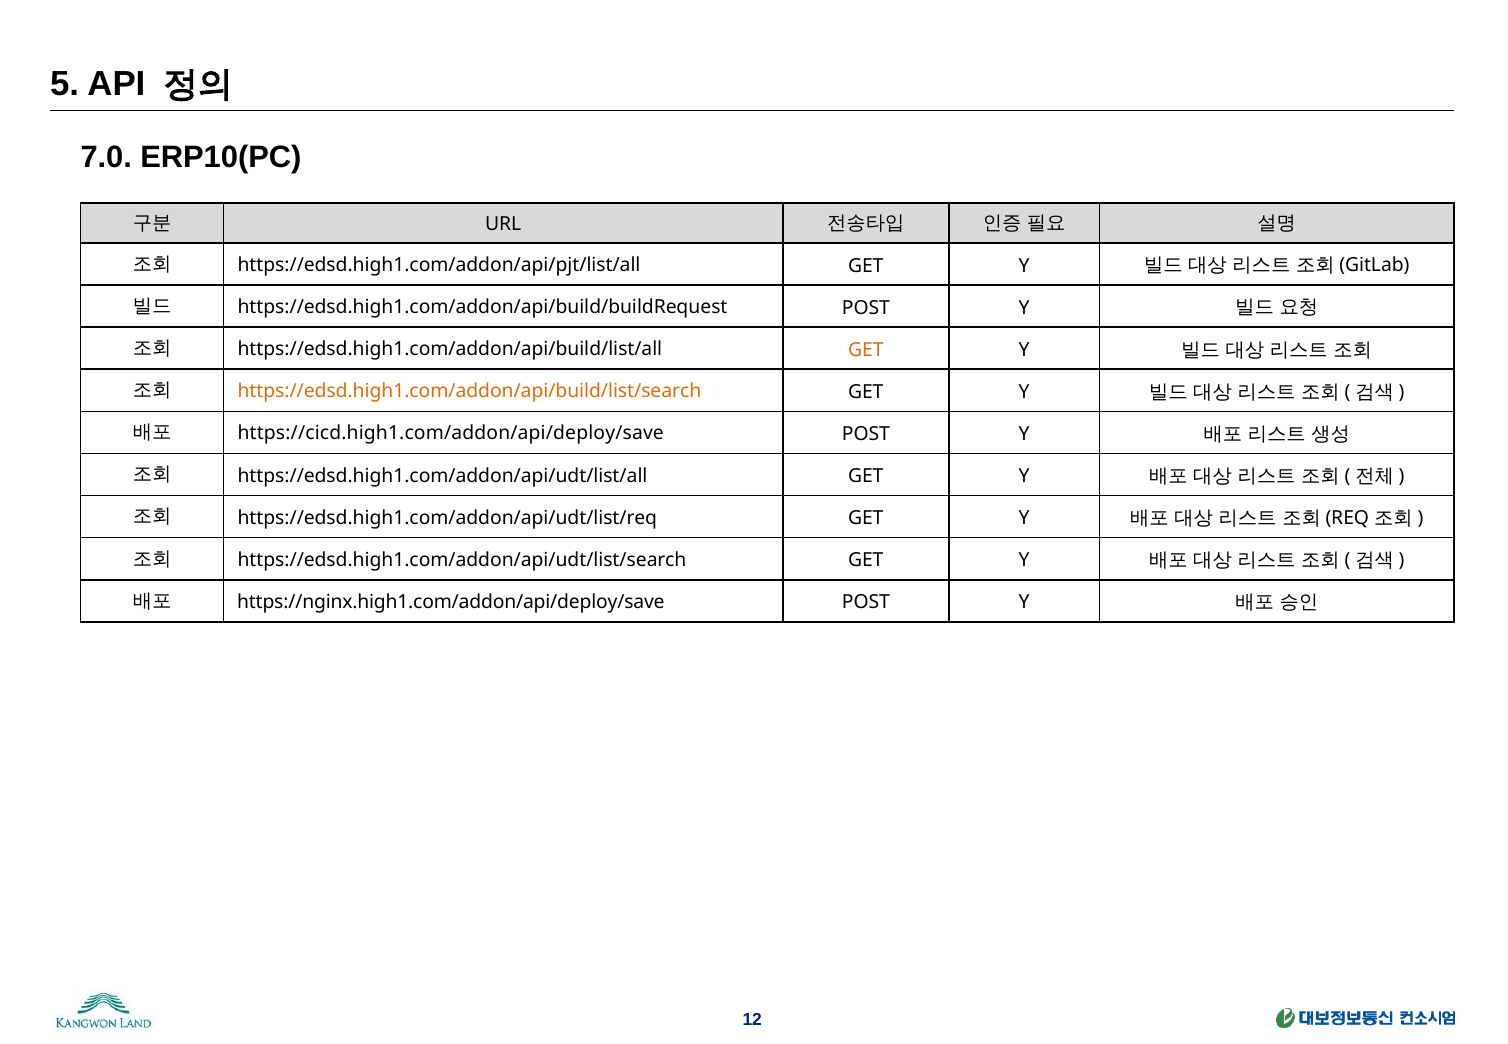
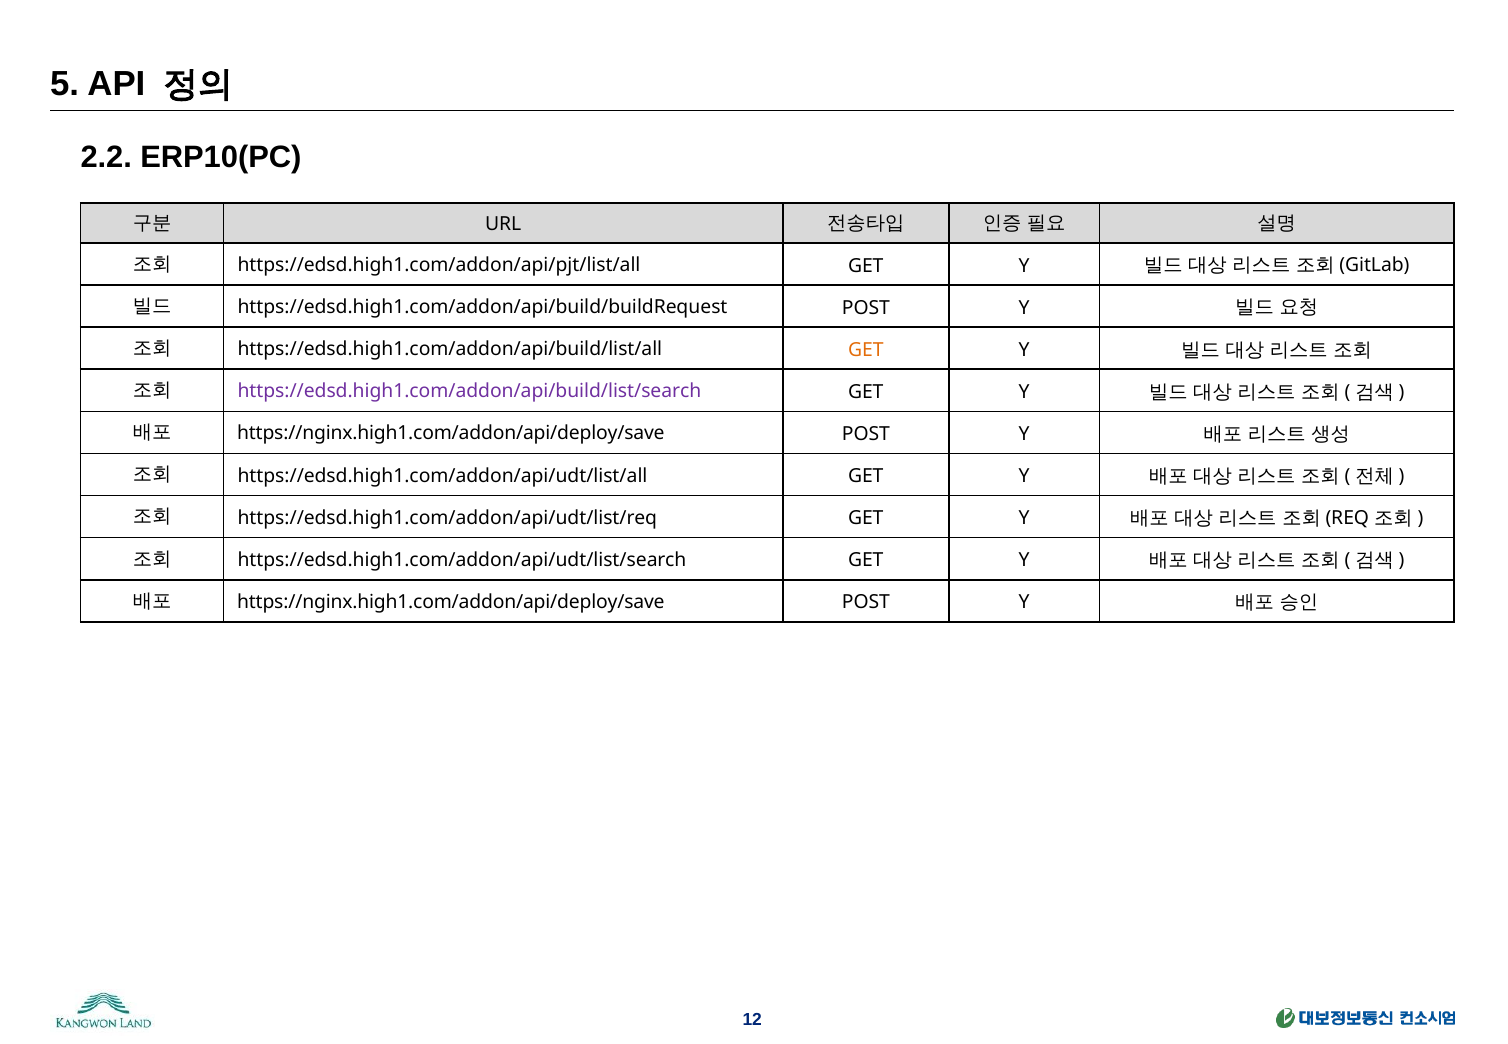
7.0: 7.0 -> 2.2 (106, 157)
https://edsd.high1.com/addon/api/build/list/search colour: orange -> purple (469, 391)
https://cicd.high1.com/addon/api/deploy/save: https://cicd.high1.com/addon/api/deploy/save -> https://nginx.high1.com/addon/api/deploy/save (451, 434)
